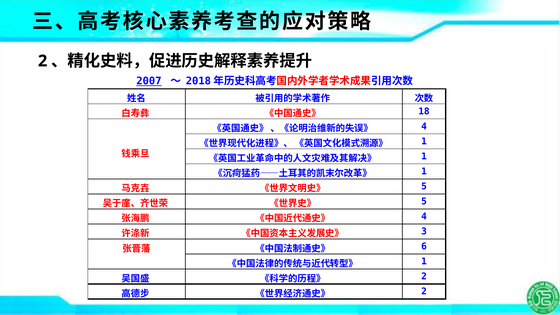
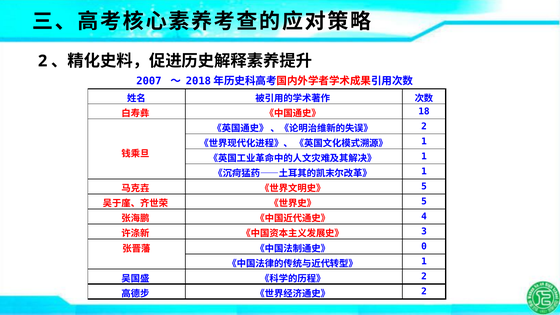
2007 underline: present -> none (149, 81)
4: 4 -> 2 (424, 126)
6: 6 -> 0 (424, 246)
